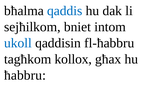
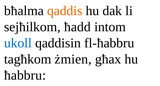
qaddis colour: blue -> orange (65, 11)
bniet: bniet -> ħadd (77, 27)
kollox: kollox -> żmien (73, 59)
